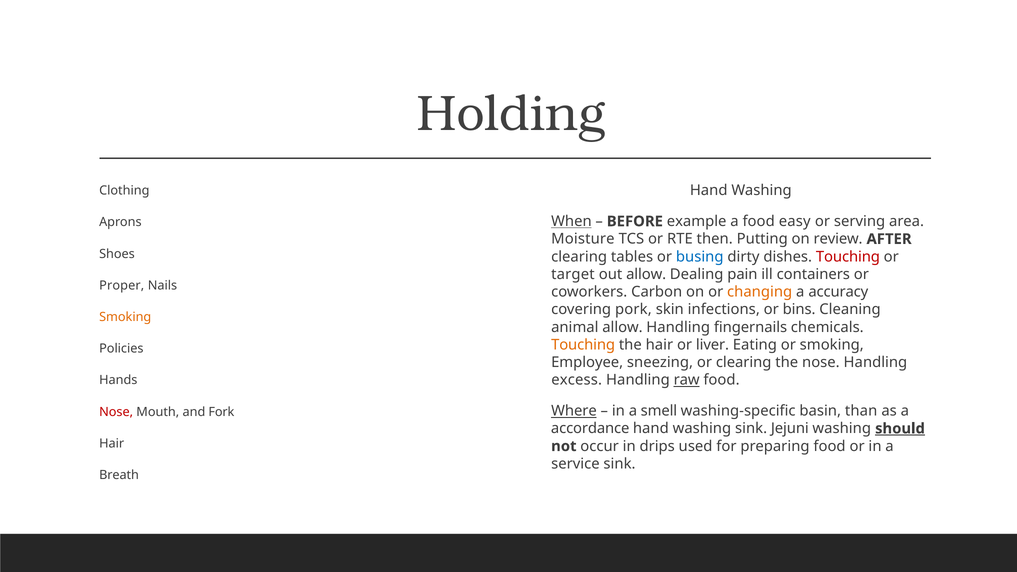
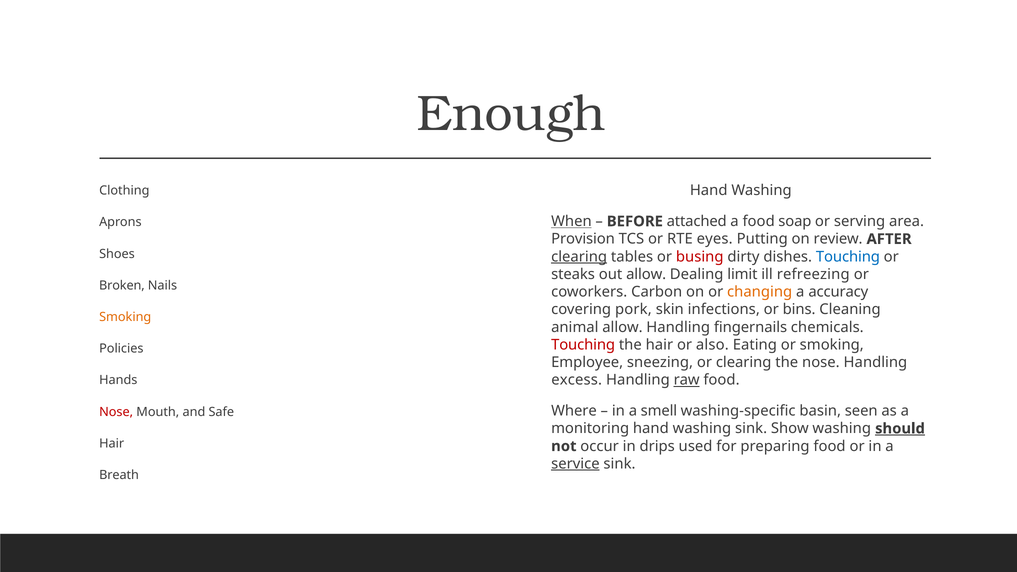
Holding: Holding -> Enough (511, 114)
example: example -> attached (697, 221)
easy: easy -> soap (795, 221)
Moisture: Moisture -> Provision (583, 239)
then: then -> eyes (715, 239)
clearing underline: none -> present (579, 257)
busing colour: blue -> red (700, 257)
Touching colour: red -> blue (848, 257)
target: target -> steaks (573, 274)
pain: pain -> limit (742, 274)
containers: containers -> refreezing (813, 274)
Proper: Proper -> Broken (122, 285)
Touching colour: orange -> red (583, 345)
liver: liver -> also (712, 345)
Where underline: present -> none (574, 411)
than: than -> seen (861, 411)
Fork: Fork -> Safe (221, 412)
accordance: accordance -> monitoring (590, 429)
Jejuni: Jejuni -> Show (790, 429)
service underline: none -> present (575, 464)
